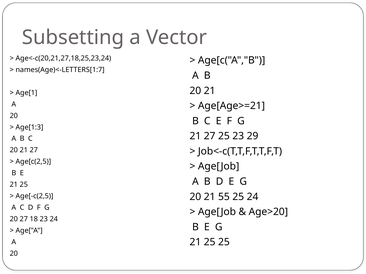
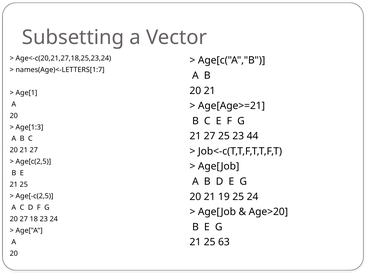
29: 29 -> 44 (253, 136)
55: 55 -> 19 (224, 197)
25 25: 25 -> 63 (224, 243)
